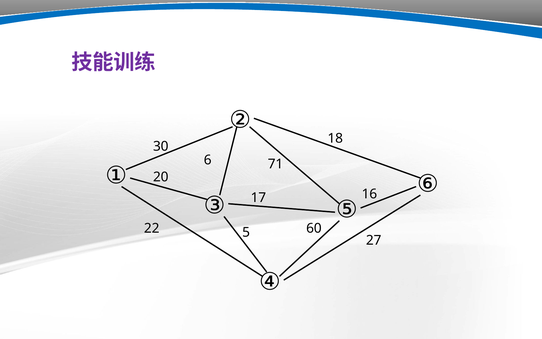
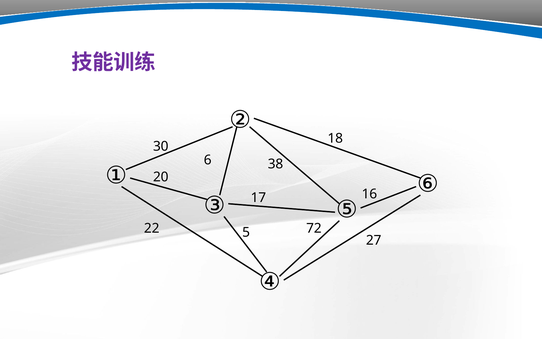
71: 71 -> 38 (276, 164)
60: 60 -> 72 (314, 228)
